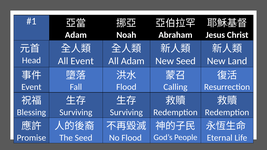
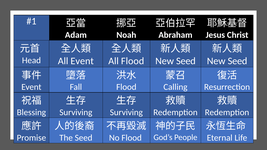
All Adam: Adam -> Flood (133, 61)
Land: Land -> Seed (237, 61)
